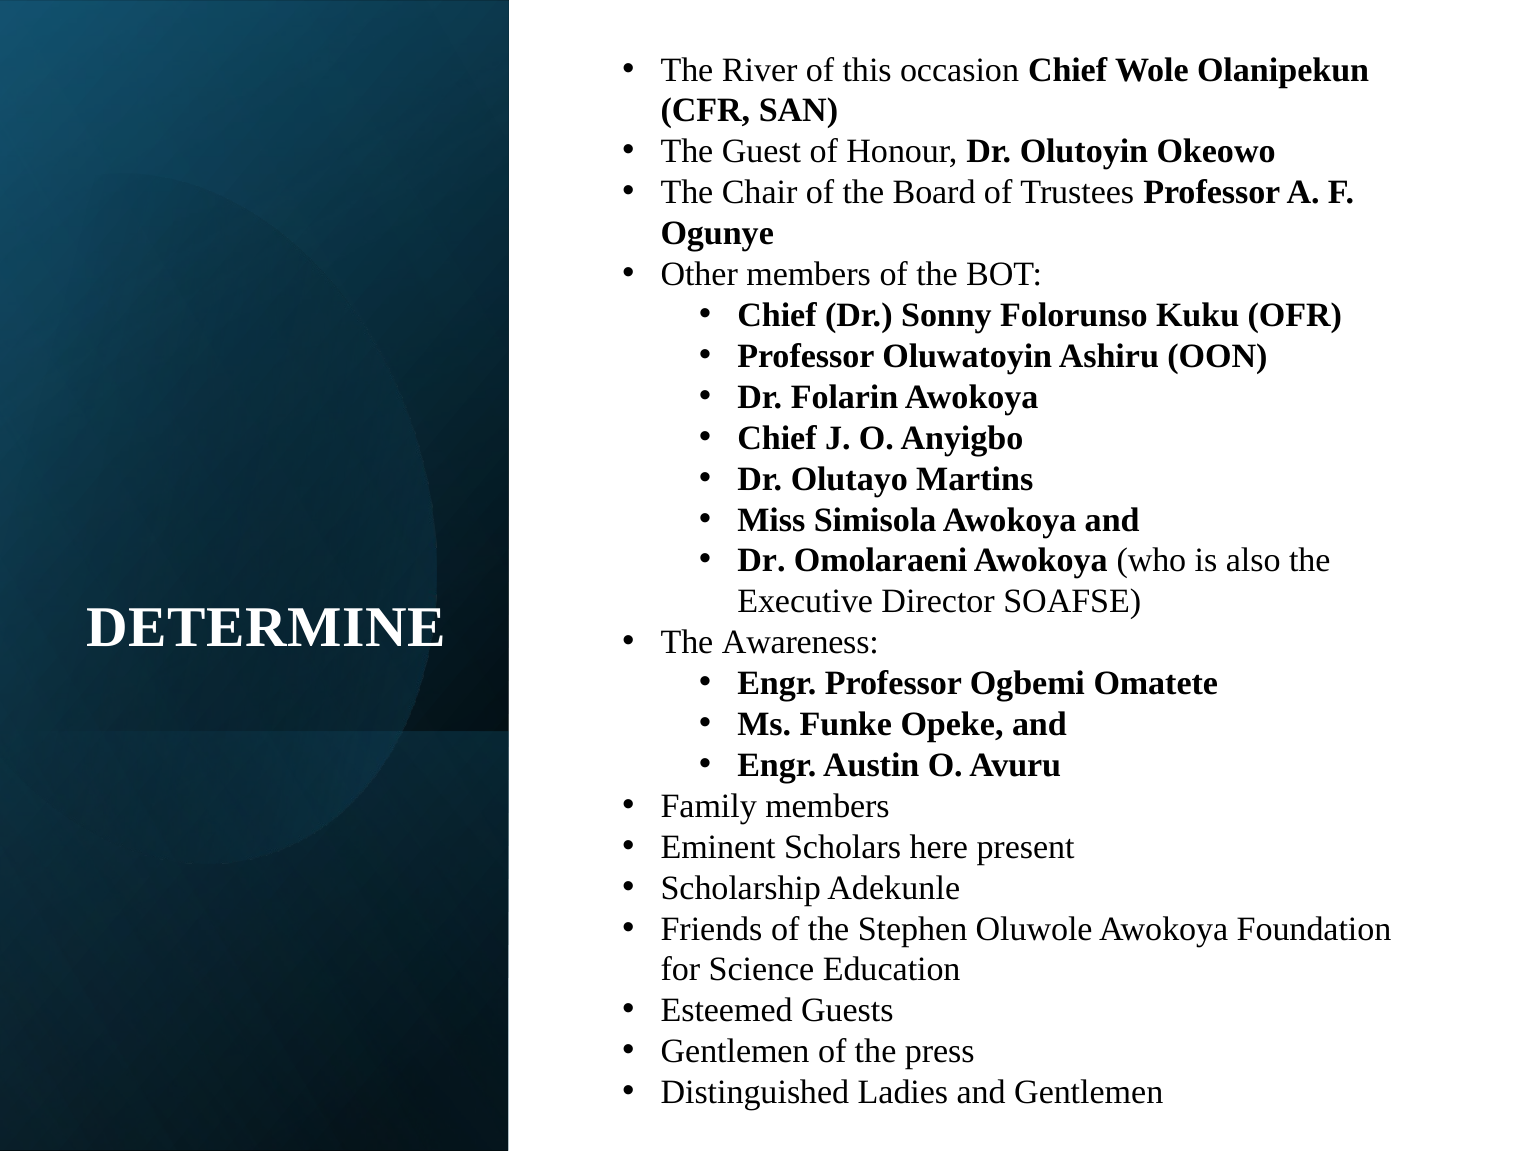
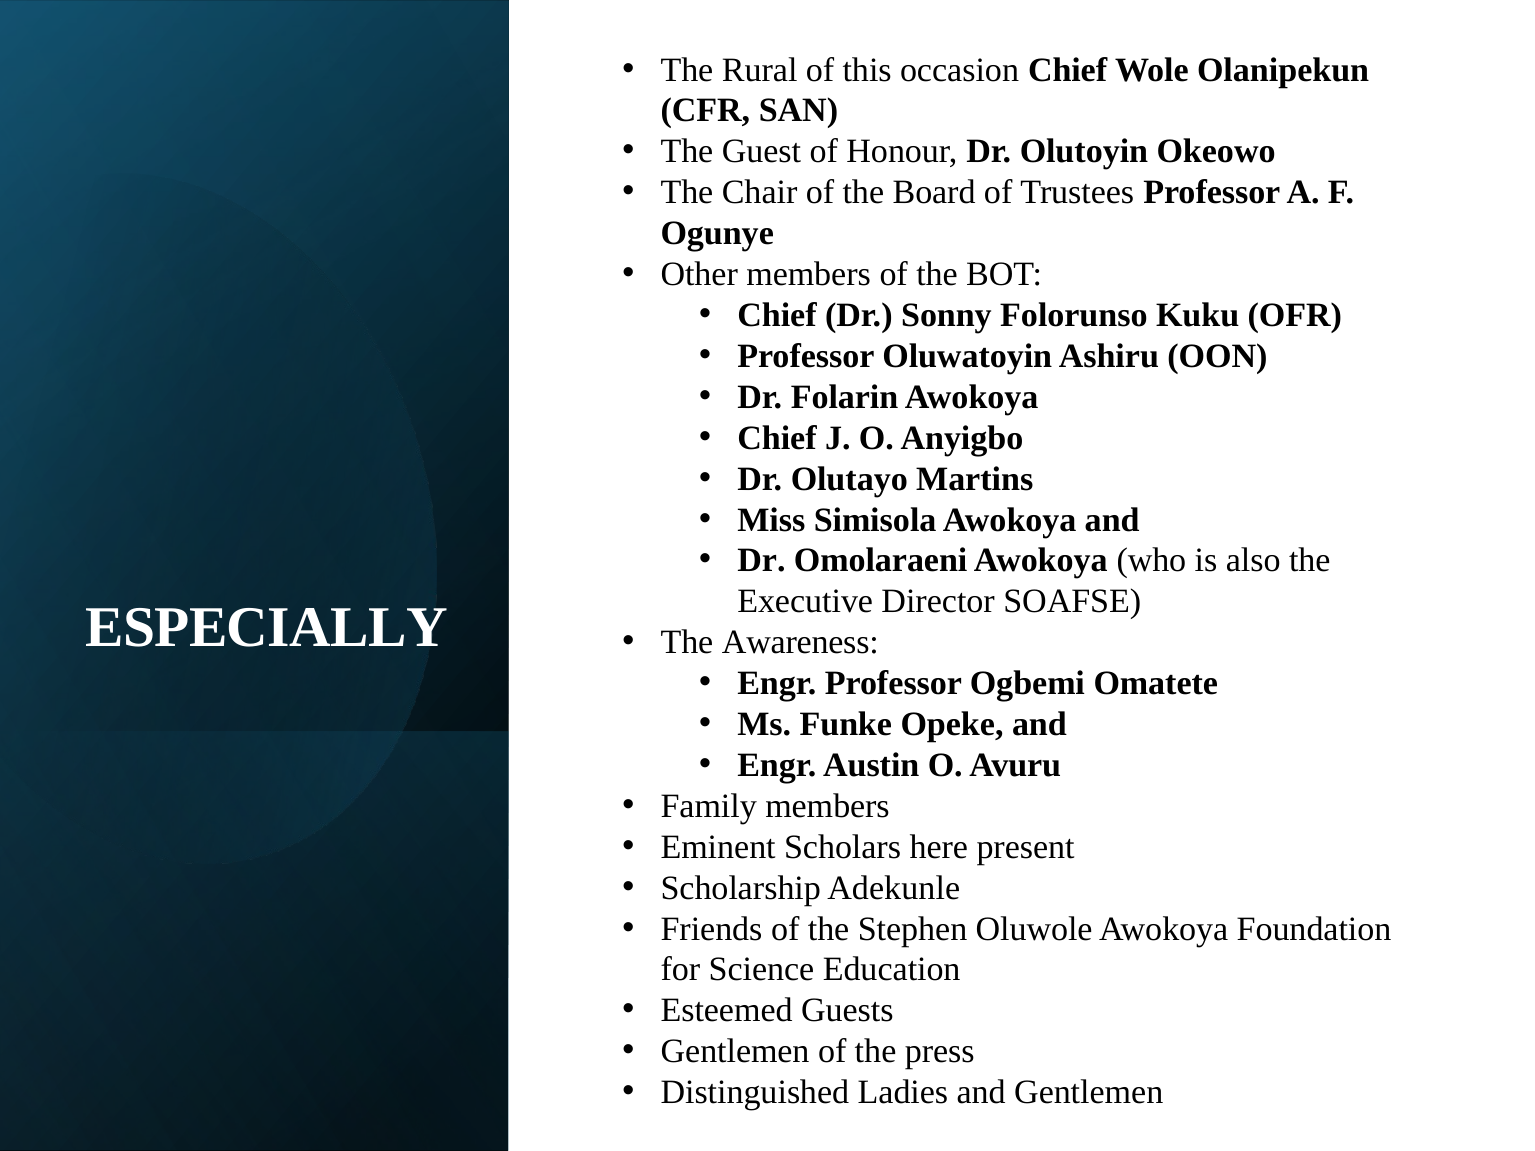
River: River -> Rural (760, 70)
DETERMINE: DETERMINE -> ESPECIALLY (267, 628)
